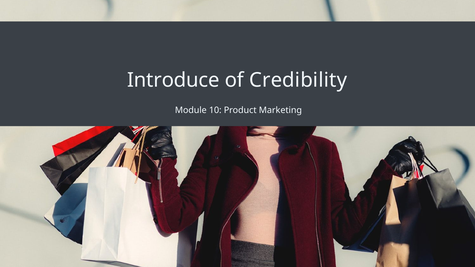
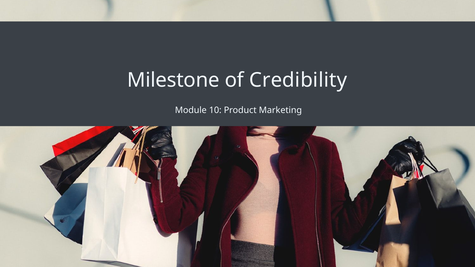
Introduce: Introduce -> Milestone (173, 80)
